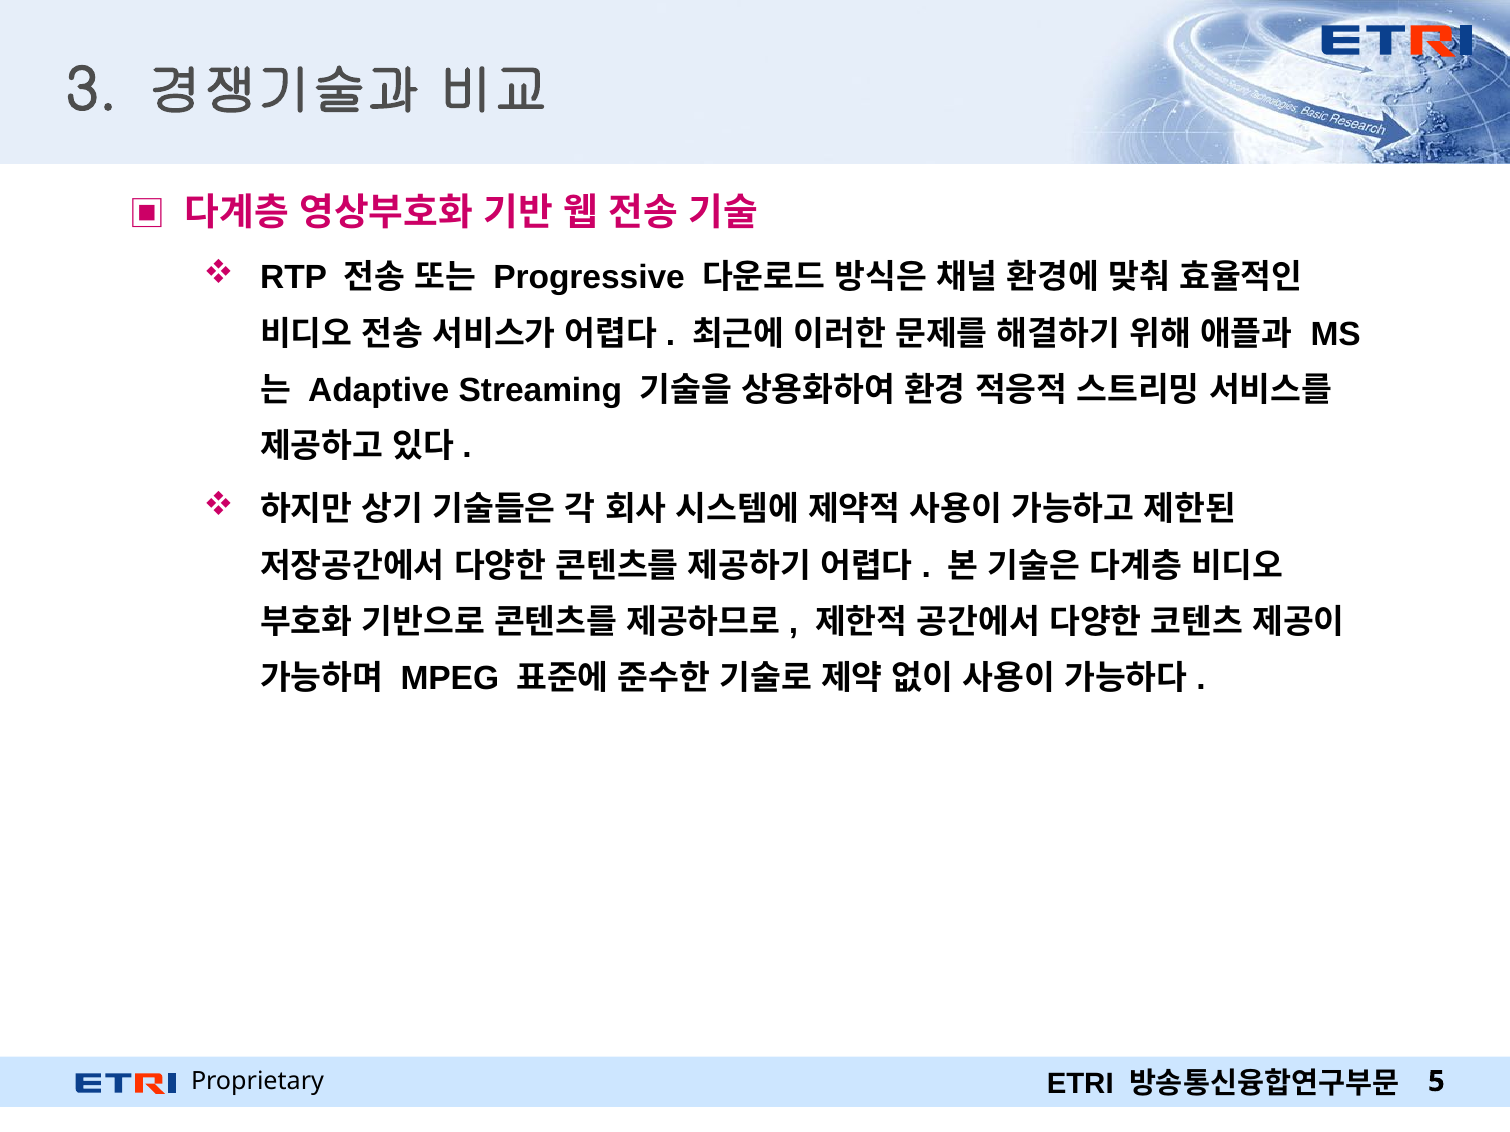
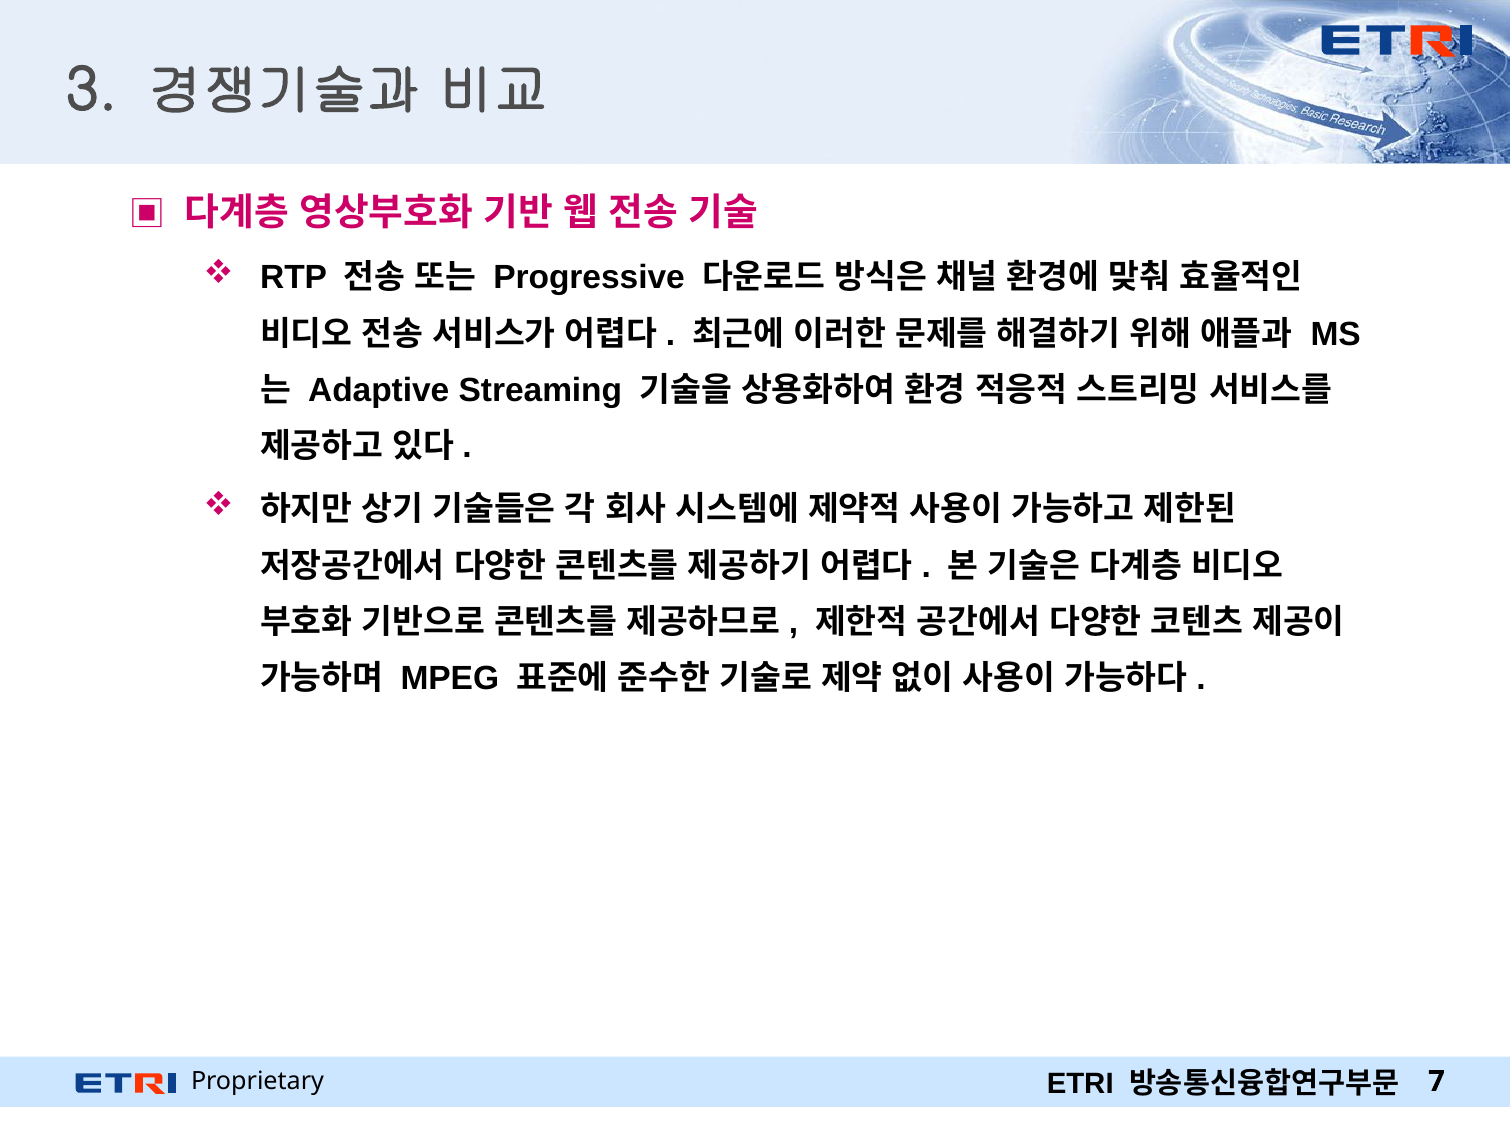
5: 5 -> 7 (1436, 1082)
